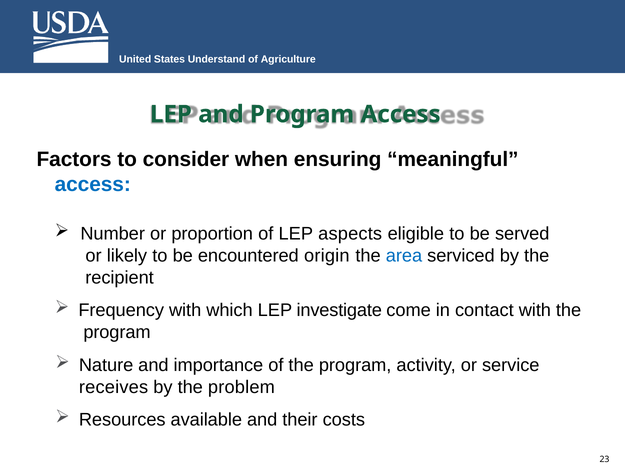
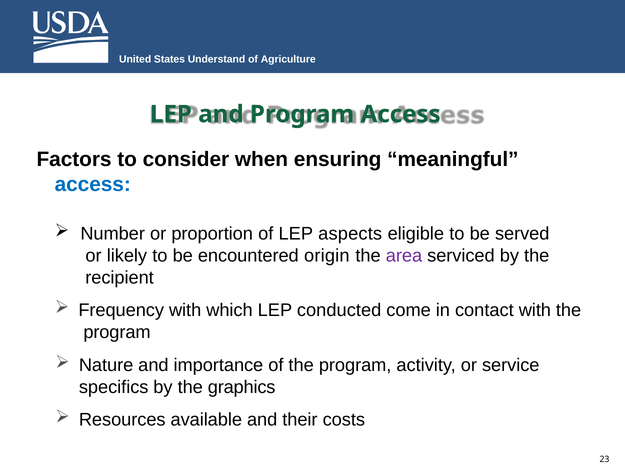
area colour: blue -> purple (404, 256)
investigate: investigate -> conducted (339, 310)
receives: receives -> specifics (114, 387)
problem: problem -> graphics (242, 387)
